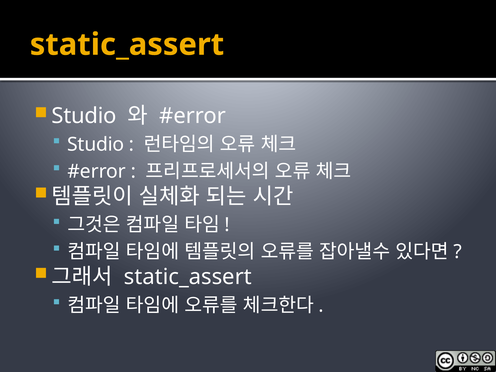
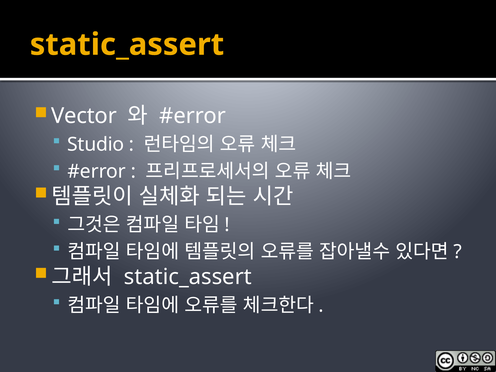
Studio: Studio -> Vector (84, 116)
